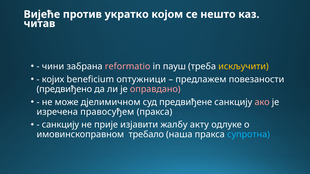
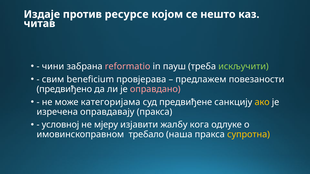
Вијеће: Вијеће -> Издаје (42, 14)
укратко: укратко -> ресурсе (127, 14)
искључити colour: yellow -> light green (243, 66)
којих: којих -> свим (53, 79)
оптужници: оптужници -> провјерава (141, 79)
дјелимичном: дјелимичном -> категоријама (111, 102)
ако colour: pink -> yellow (262, 102)
правосуђем: правосуђем -> оправдавају (107, 112)
санкцију: санкцију -> условној (60, 125)
прије: прије -> мјеру (106, 125)
акту: акту -> кога (199, 125)
супротна colour: light blue -> yellow (249, 135)
